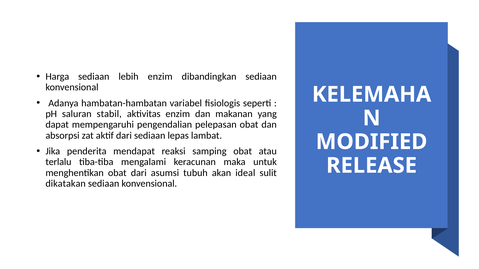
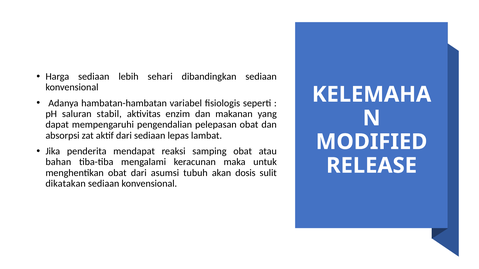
lebih enzim: enzim -> sehari (160, 77)
terlalu: terlalu -> bahan (58, 162)
ideal: ideal -> dosis (245, 173)
